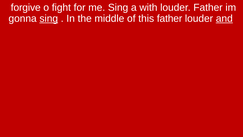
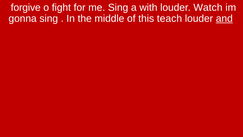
louder Father: Father -> Watch (208, 8)
sing underline: present -> none (49, 18)
this father: father -> teach (169, 18)
